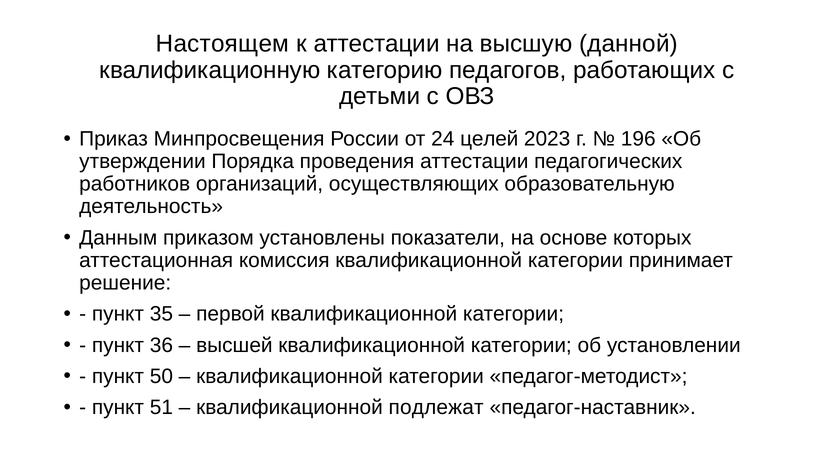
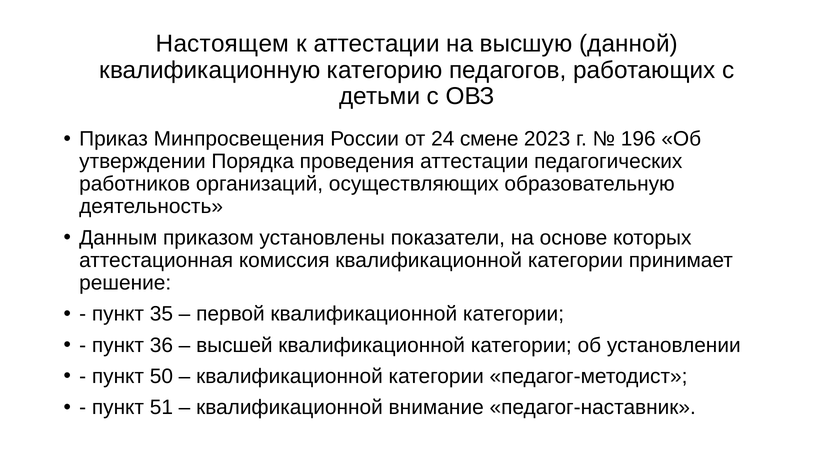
целей: целей -> смене (489, 139)
подлежат: подлежат -> внимание (436, 408)
